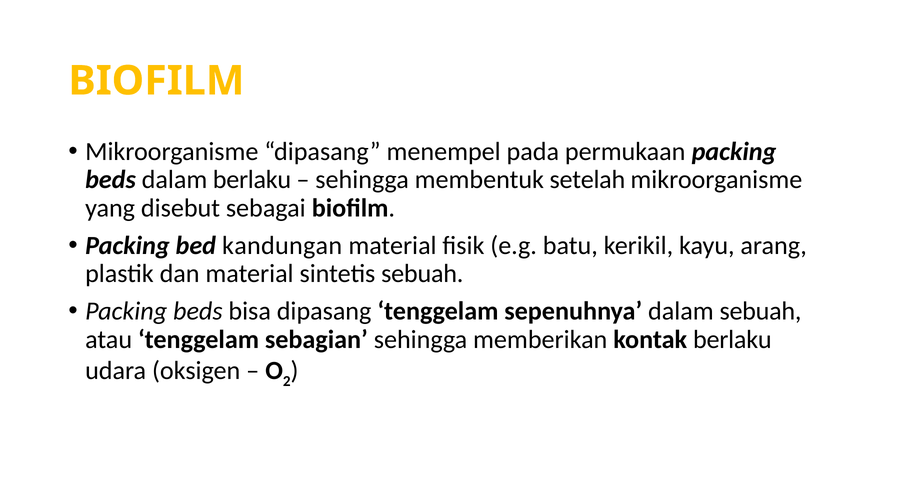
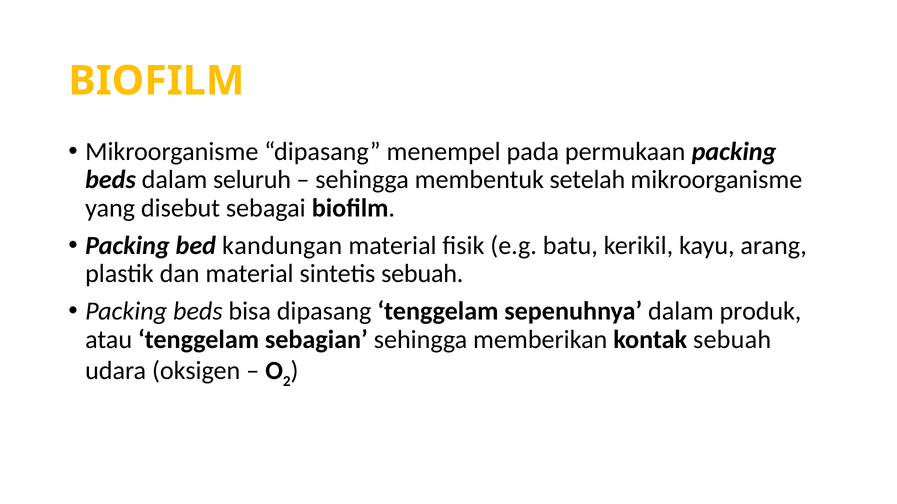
dalam berlaku: berlaku -> seluruh (252, 180)
dalam sebuah: sebuah -> produk (760, 312)
kontak berlaku: berlaku -> sebuah (732, 340)
